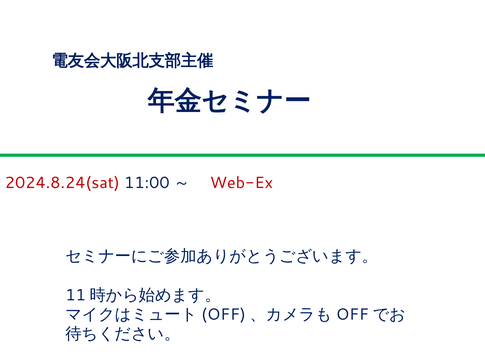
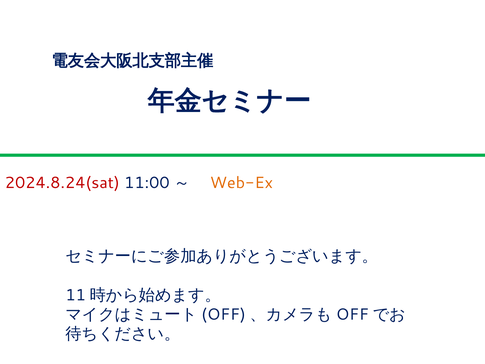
Web-Ex colour: red -> orange (241, 183)
